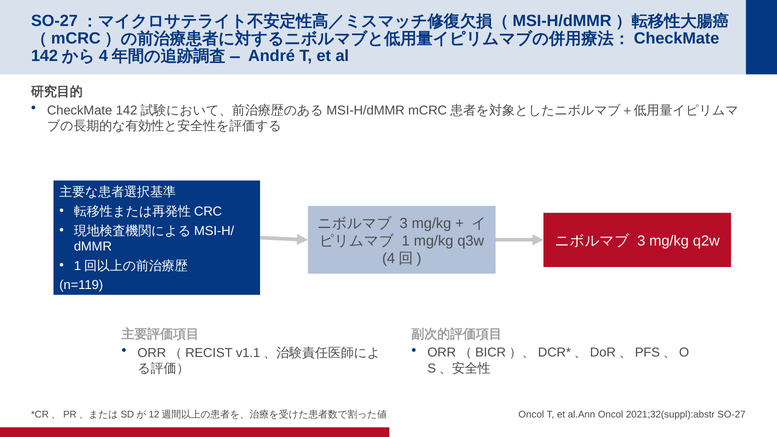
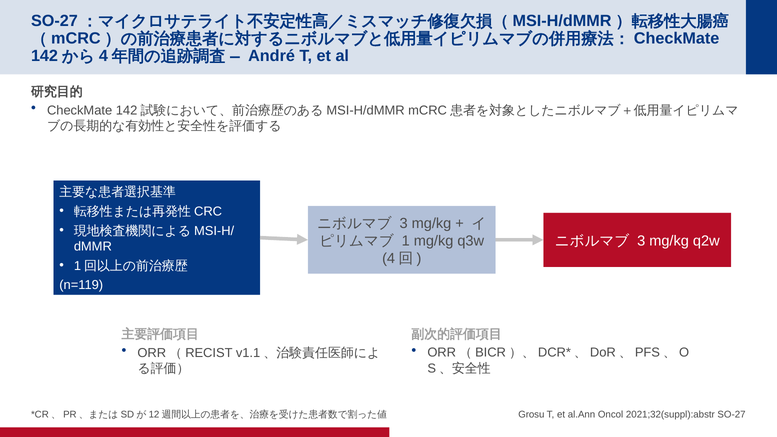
Oncol: Oncol -> Grosu (531, 414)
